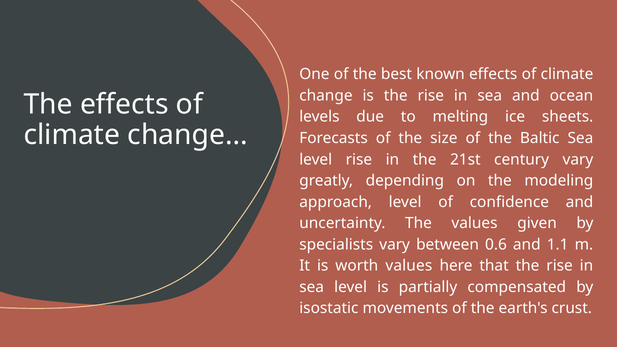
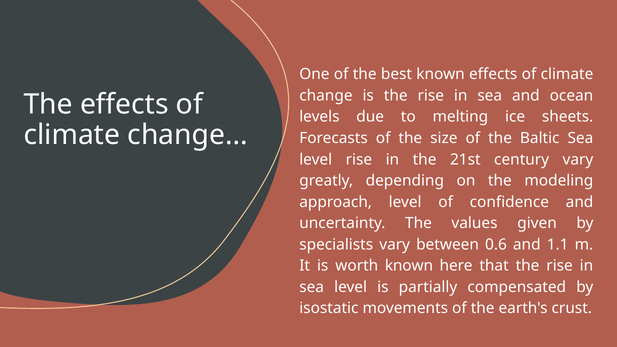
worth values: values -> known (409, 266)
